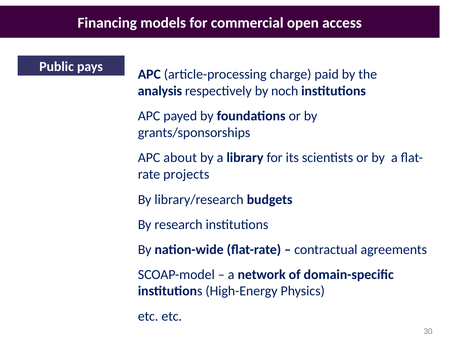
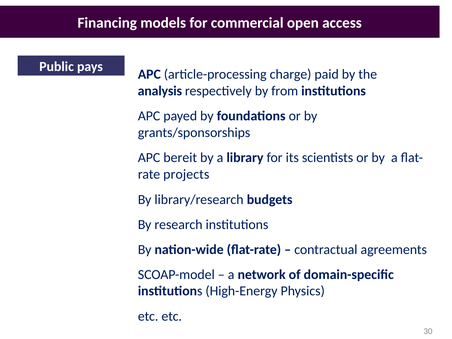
noch: noch -> from (285, 91)
about: about -> bereit (180, 158)
